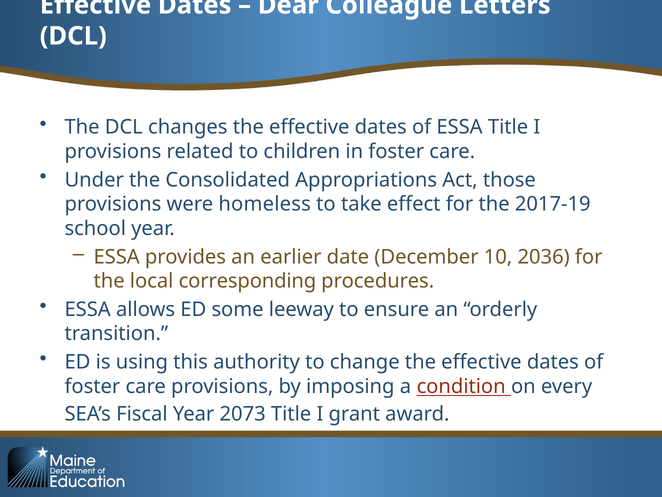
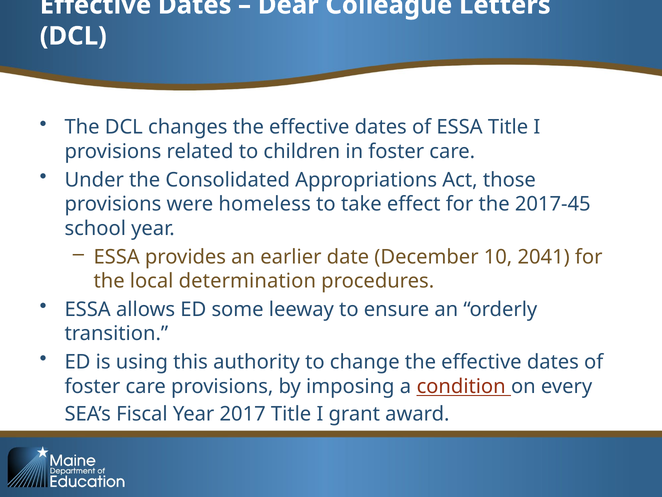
2017-19: 2017-19 -> 2017-45 (553, 204)
2036: 2036 -> 2041 (544, 257)
corresponding: corresponding -> determination (247, 281)
2073: 2073 -> 2017 (243, 414)
